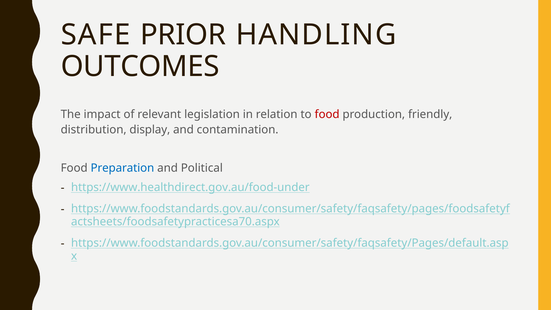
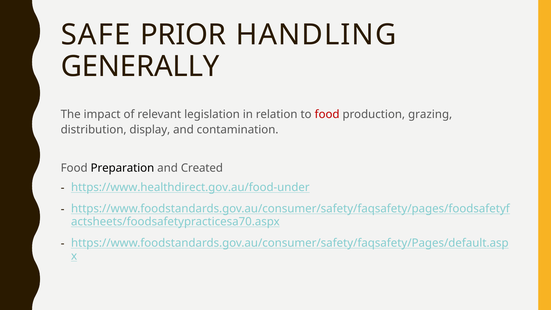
OUTCOMES: OUTCOMES -> GENERALLY (140, 67)
friendly: friendly -> grazing (430, 114)
Preparation colour: blue -> black (122, 168)
Political: Political -> Created (202, 168)
